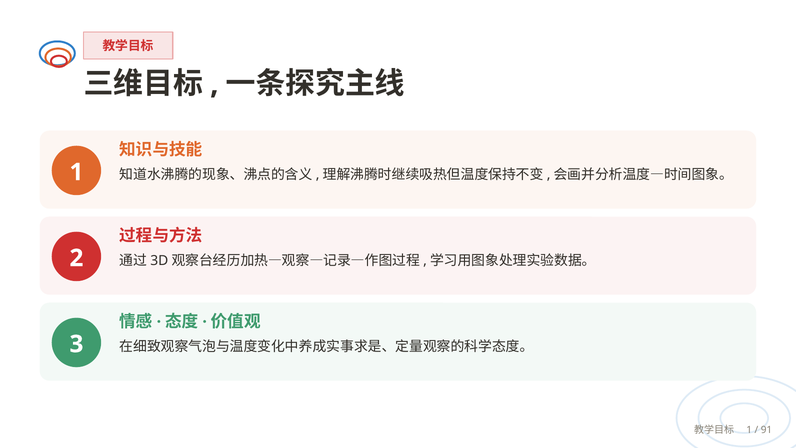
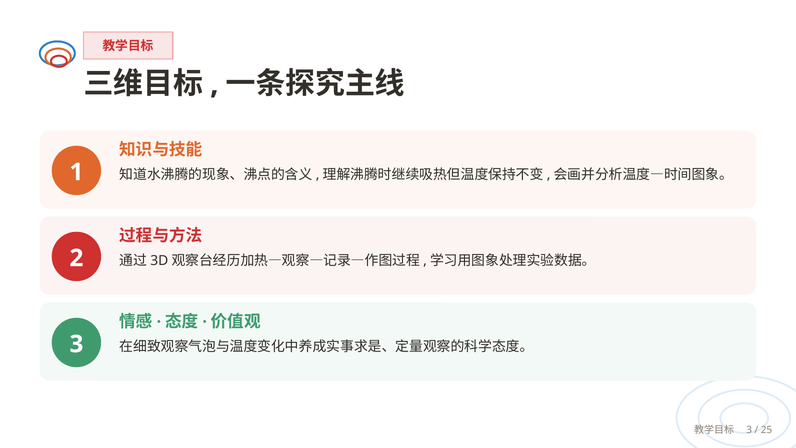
1: 1 -> 3 (749, 430)
91: 91 -> 25 (766, 430)
